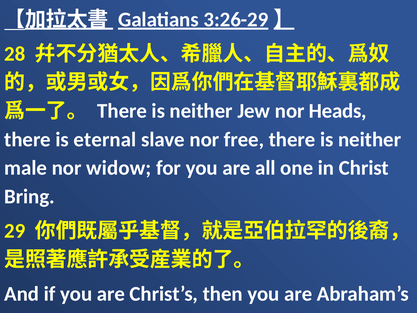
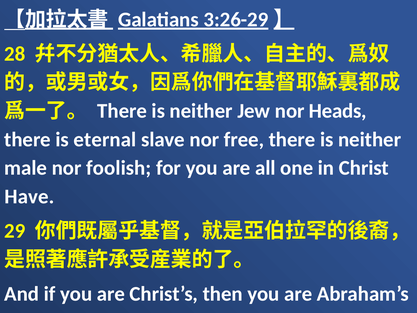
widow: widow -> foolish (119, 168)
Bring: Bring -> Have (29, 196)
